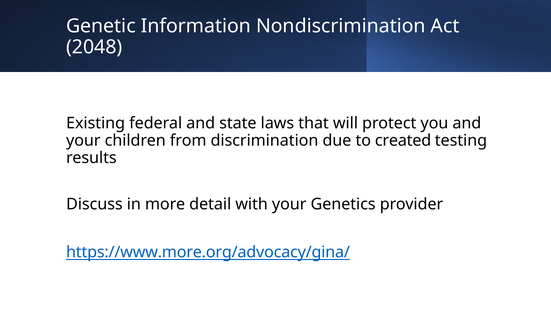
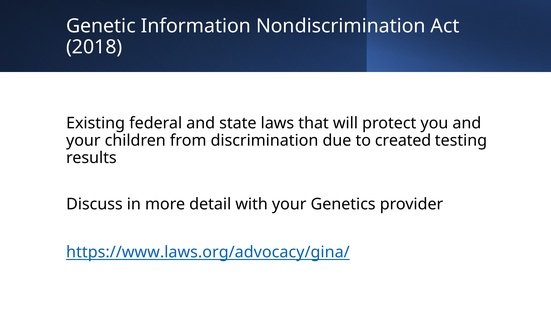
2048: 2048 -> 2018 (94, 47)
https://www.more.org/advocacy/gina/: https://www.more.org/advocacy/gina/ -> https://www.laws.org/advocacy/gina/ (208, 252)
